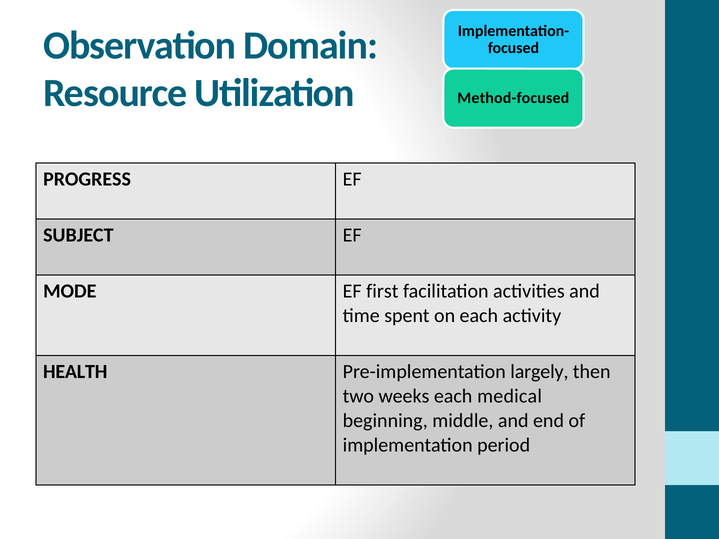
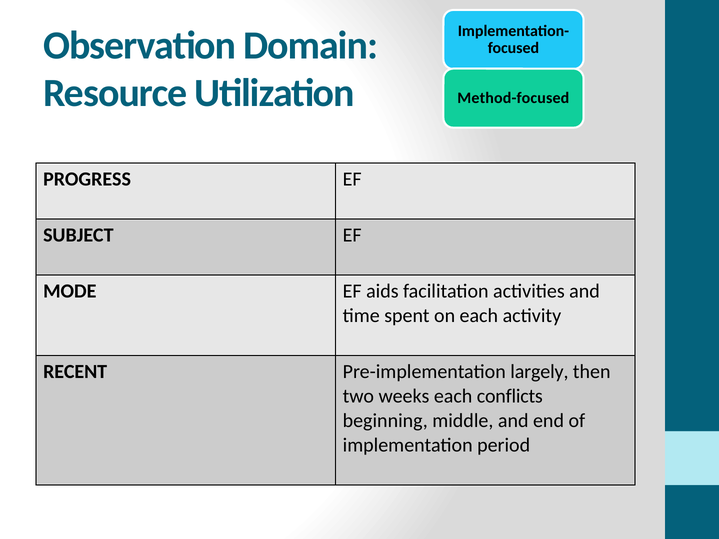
first: first -> aids (382, 291)
HEALTH: HEALTH -> RECENT (75, 372)
medical: medical -> conflicts (510, 396)
